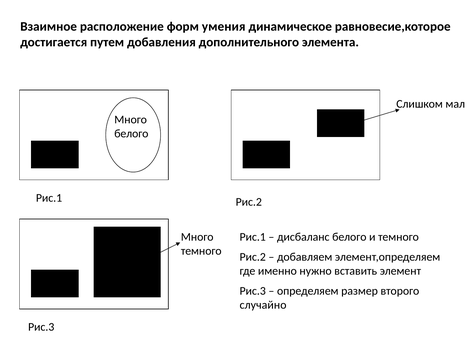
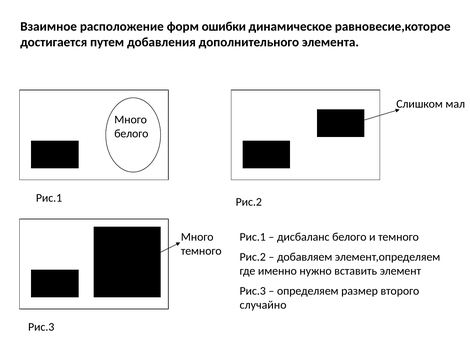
умения: умения -> ошибки (224, 27)
